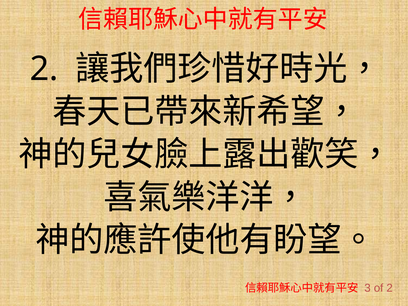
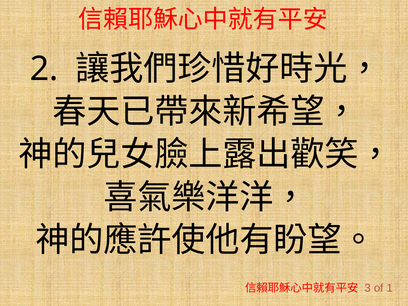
of 2: 2 -> 1 (390, 288)
